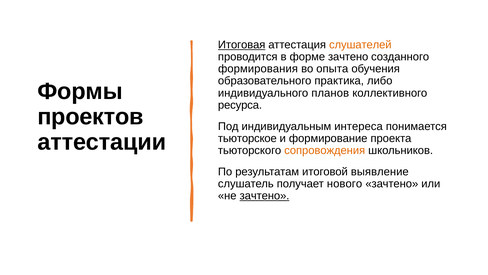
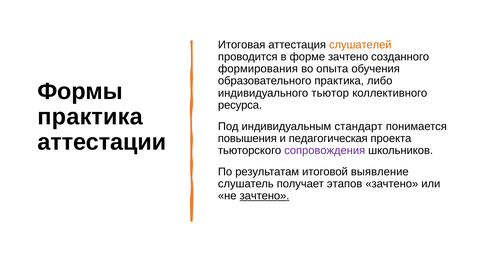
Итоговая underline: present -> none (242, 45)
планов: планов -> тьютор (330, 93)
проектов: проектов -> практика (90, 116)
интереса: интереса -> стандарт (358, 126)
тьюторское: тьюторское -> повышения (247, 138)
формирование: формирование -> педагогическая (328, 138)
сопровождения colour: orange -> purple (325, 150)
нового: нового -> этапов (345, 184)
